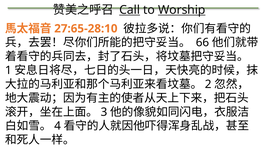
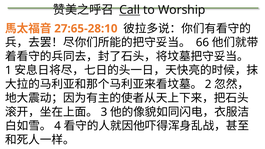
Worship underline: present -> none (182, 10)
